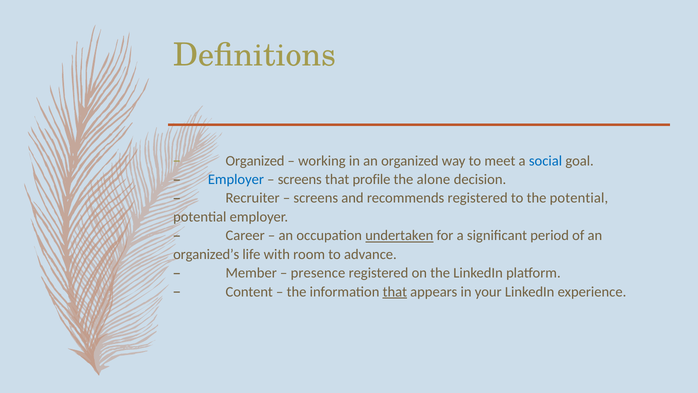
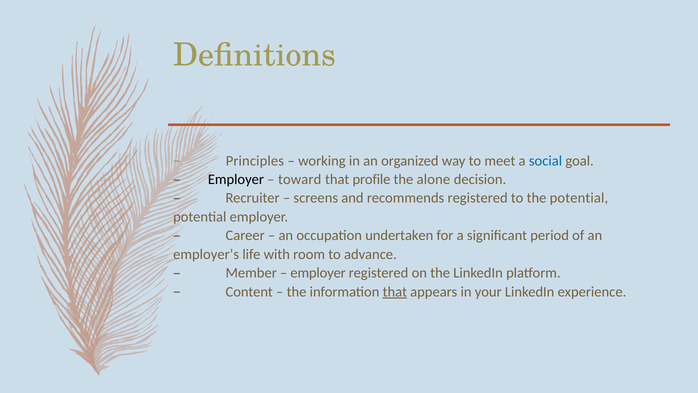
Organized: Organized -> Principles (255, 161)
Employer colour: blue -> black (236, 179)
screens: screens -> toward (300, 179)
undertaken underline: present -> none (399, 235)
organized’s: organized’s -> employer’s (206, 254)
presence: presence -> employer (318, 273)
